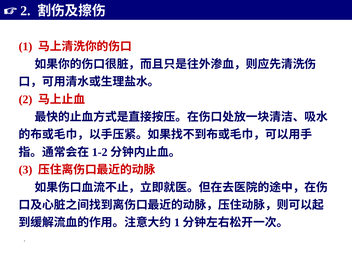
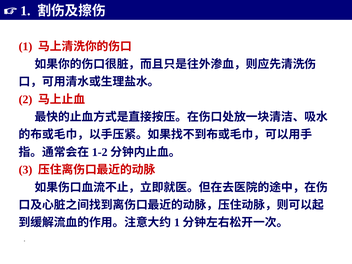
2: 2 -> 1 (26, 11)
